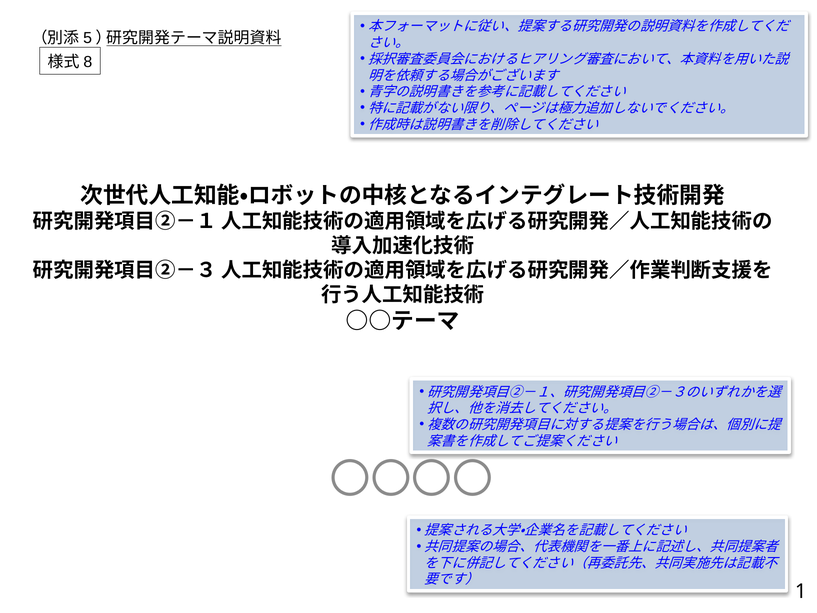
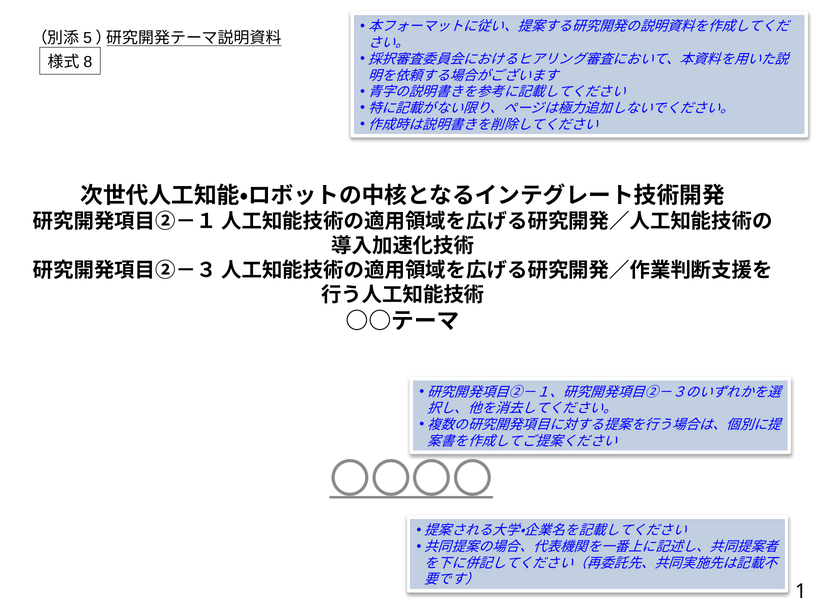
〇〇〇〇 underline: none -> present (411, 479)
